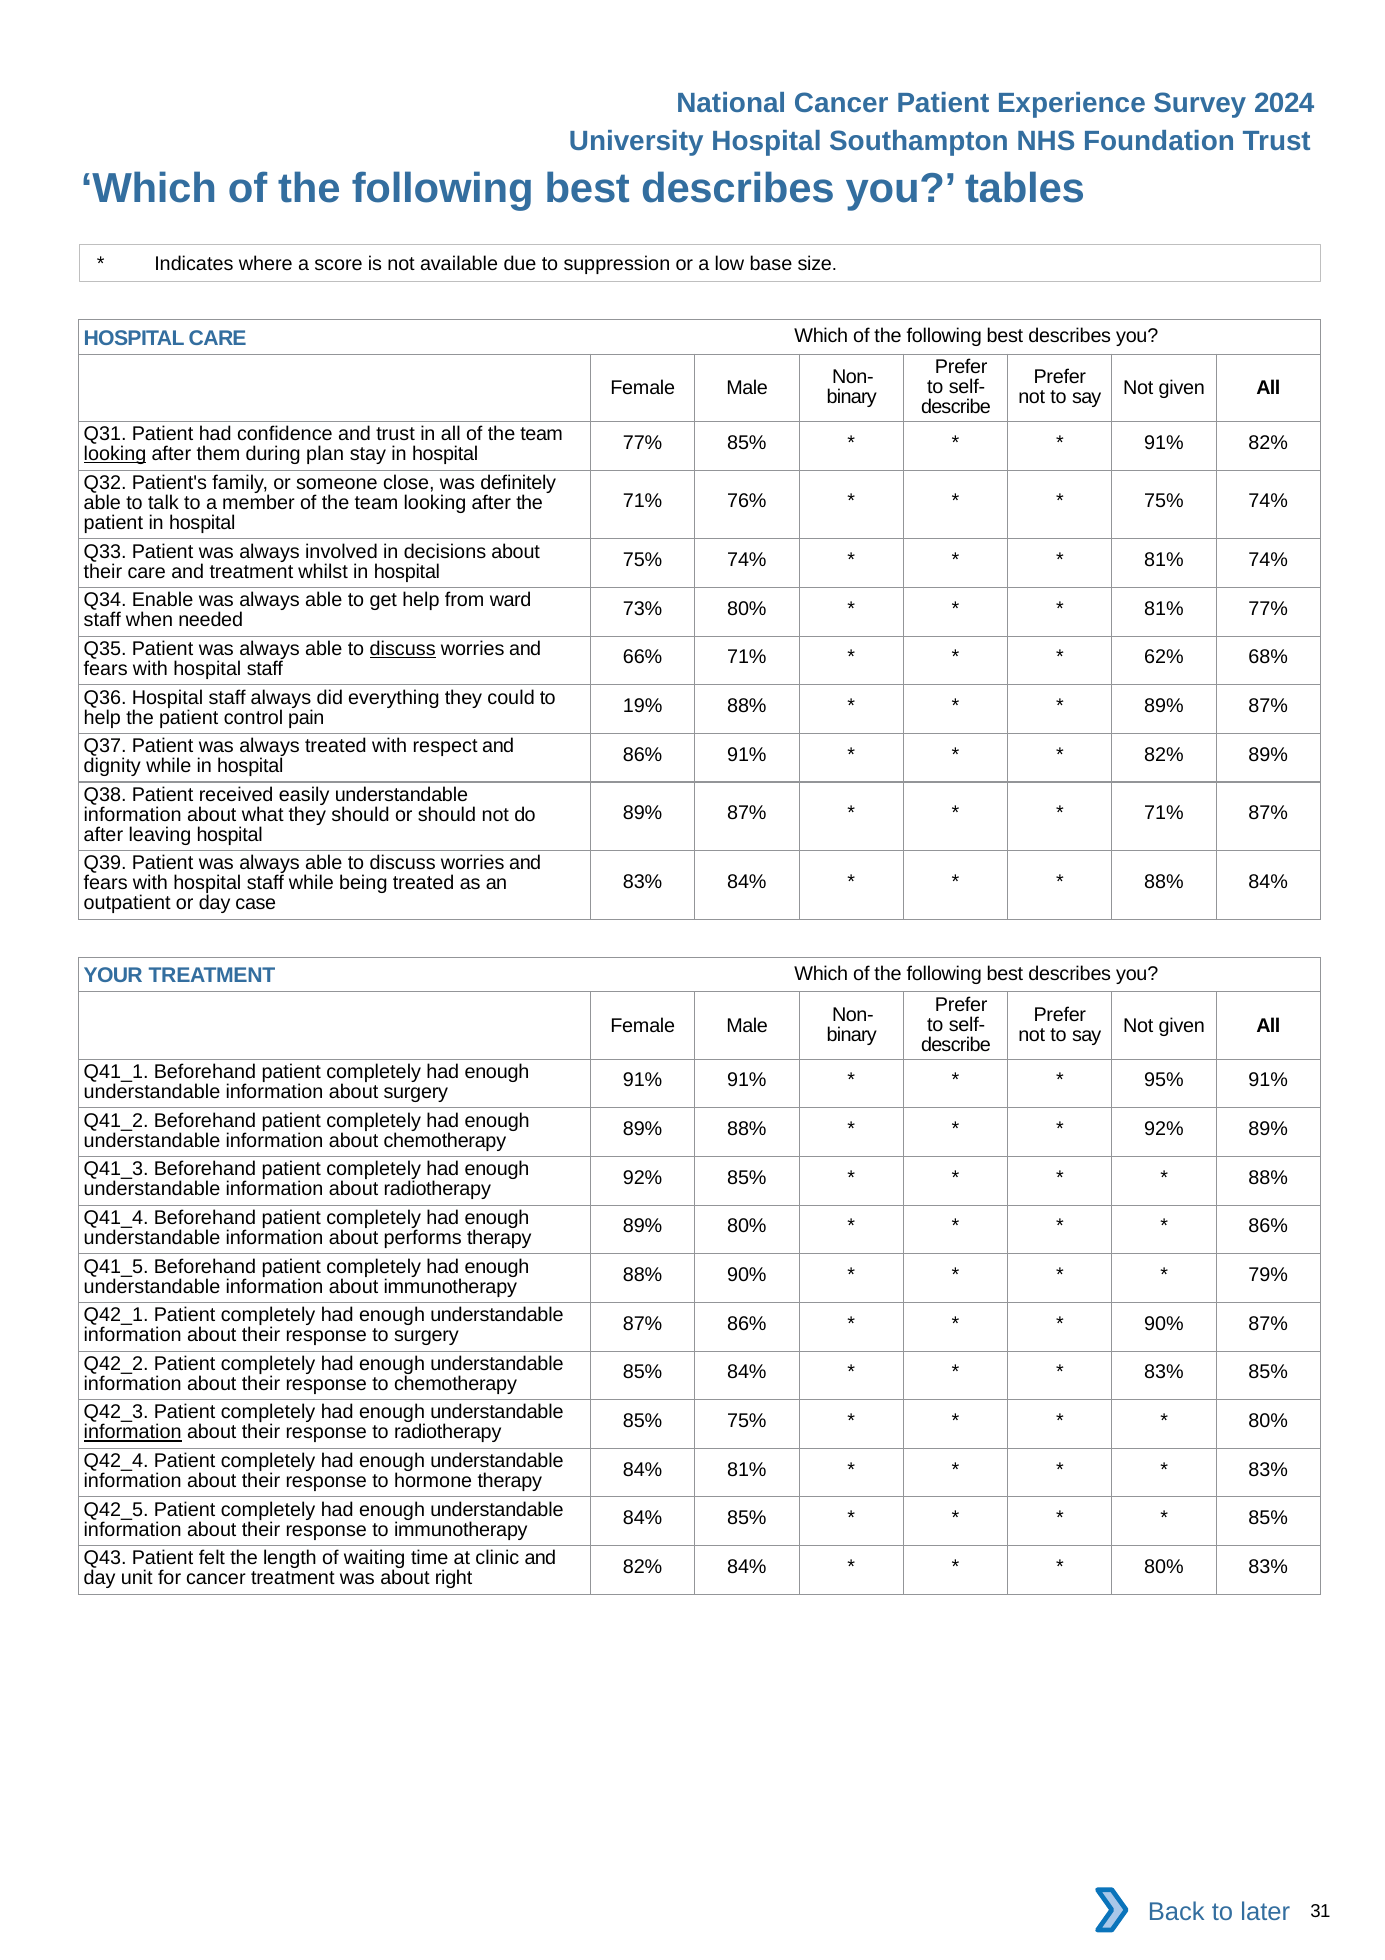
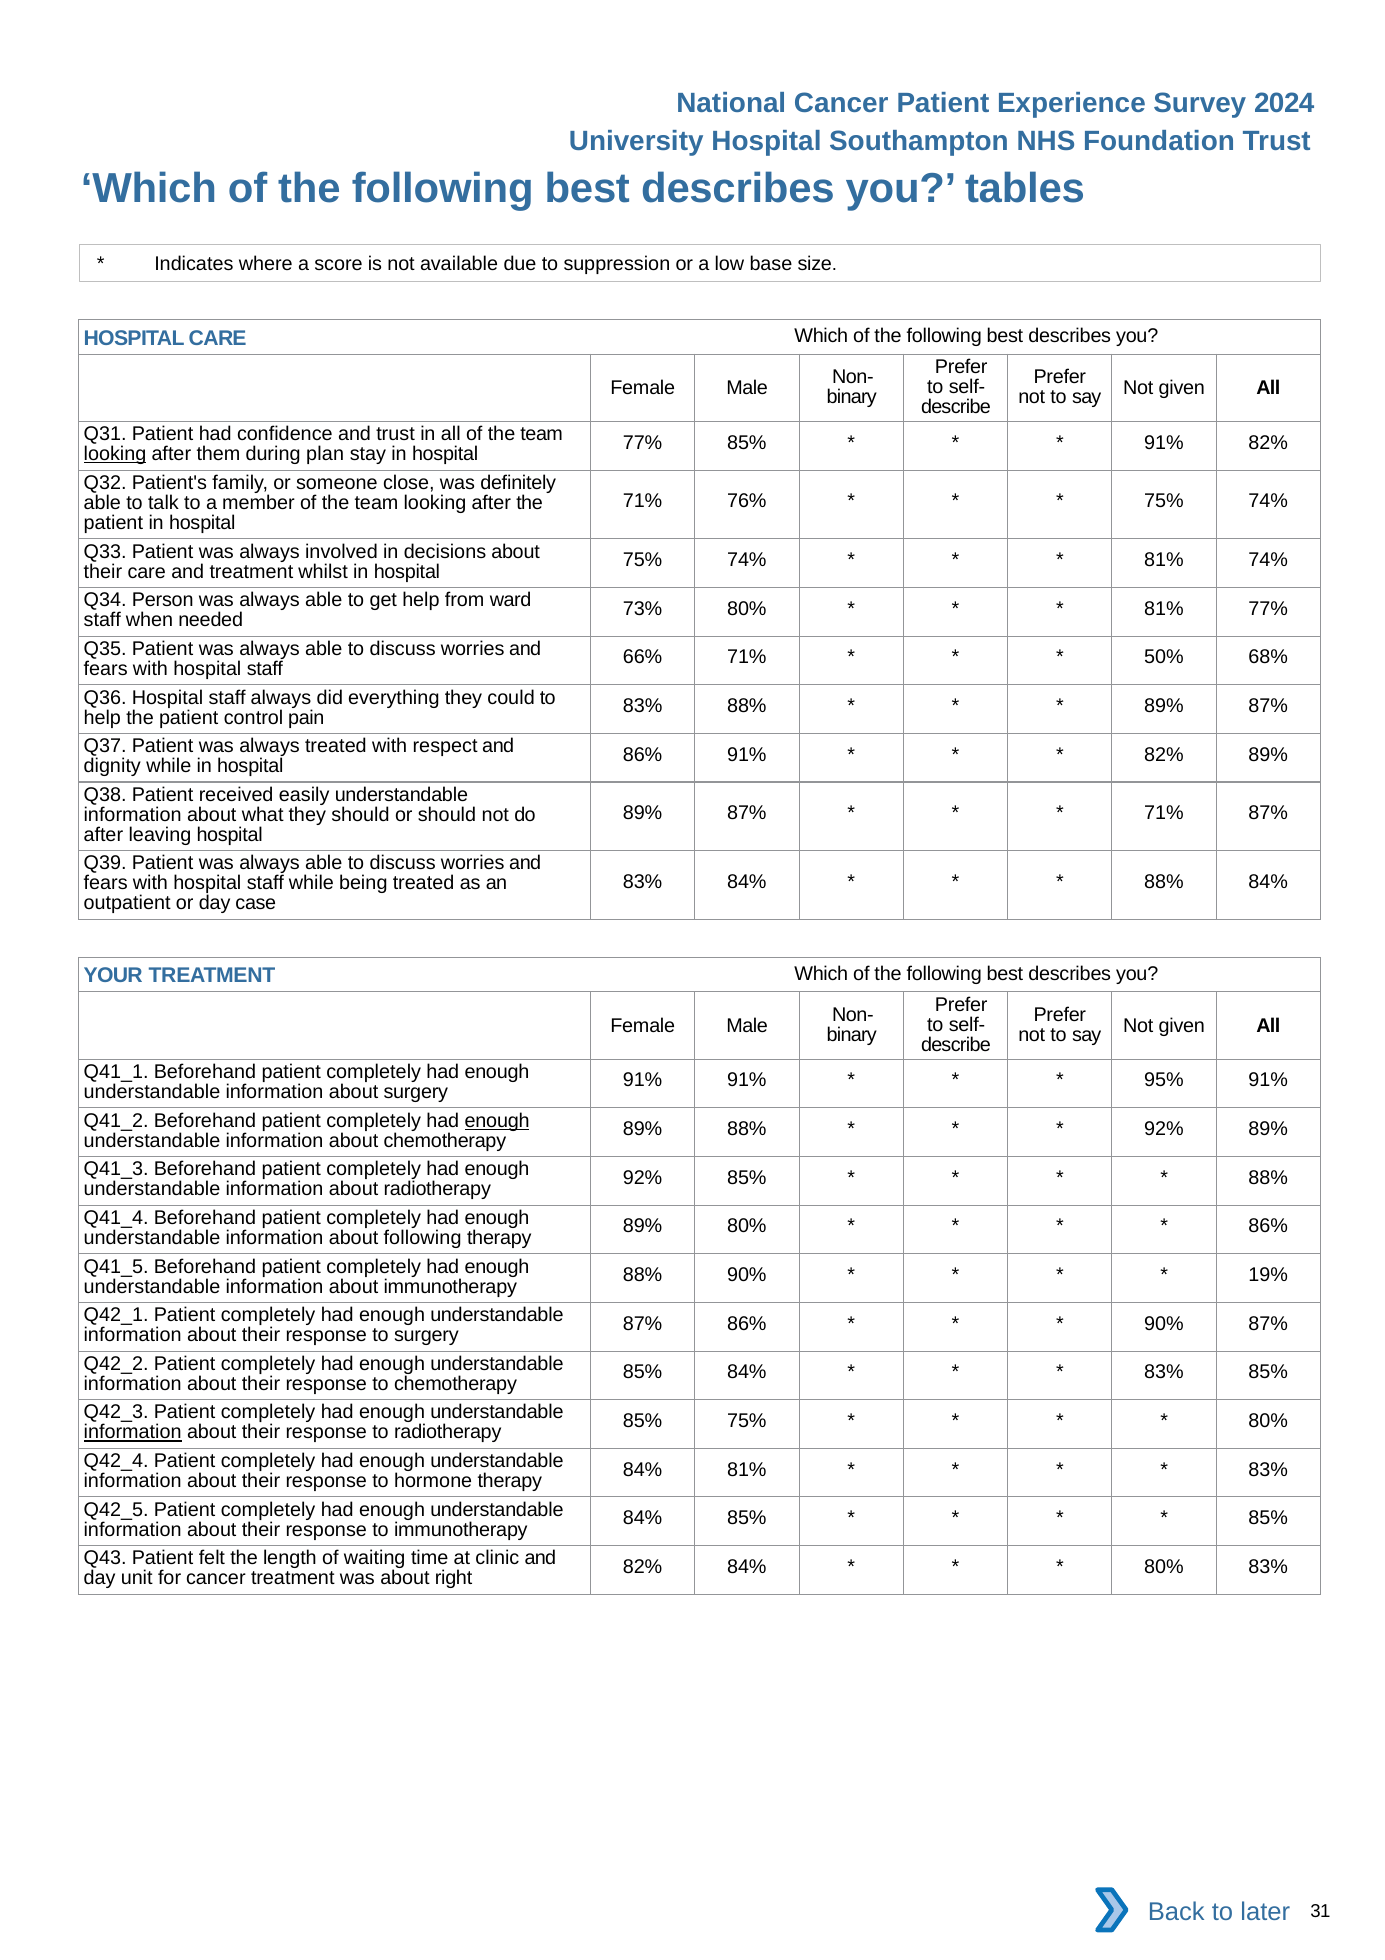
Enable: Enable -> Person (163, 600)
discuss underline: present -> none (403, 649)
62%: 62% -> 50% (1164, 657)
19%: 19% -> 83% (643, 706)
enough underline: none -> present (497, 1121)
about performs: performs -> following (423, 1238)
79%: 79% -> 19% (1268, 1275)
